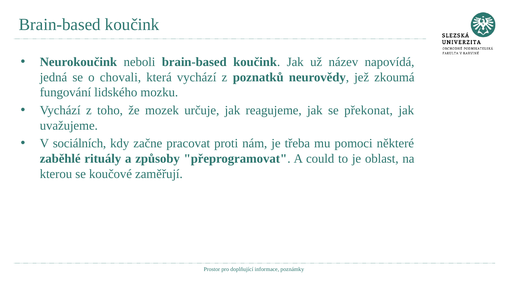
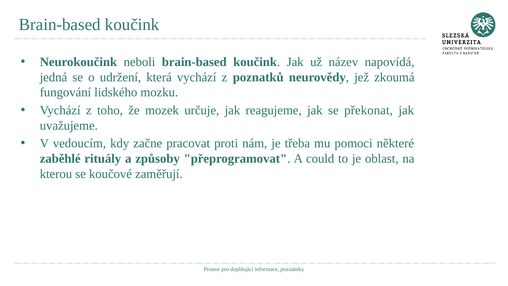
chovali: chovali -> udržení (121, 77)
sociálních: sociálních -> vedoucím (79, 143)
